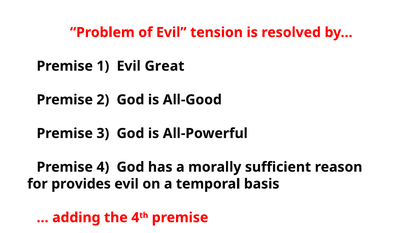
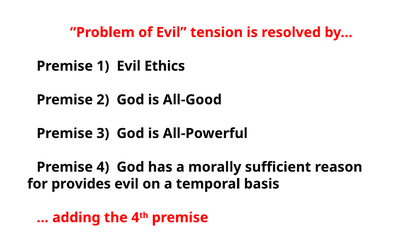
Great: Great -> Ethics (165, 66)
